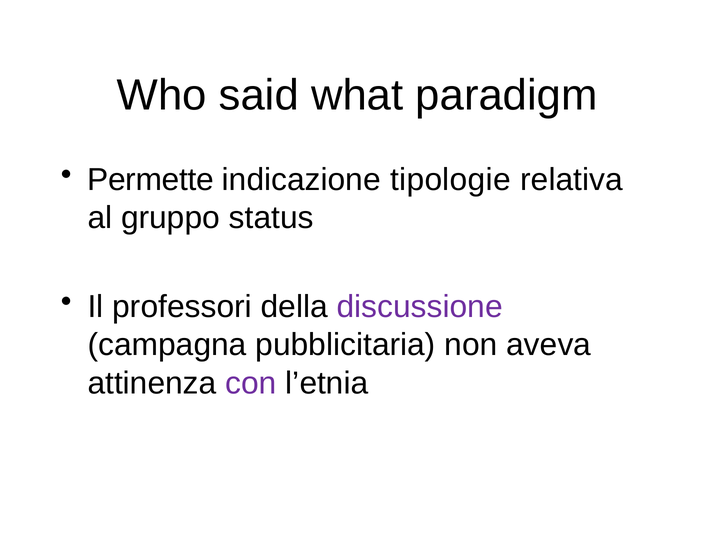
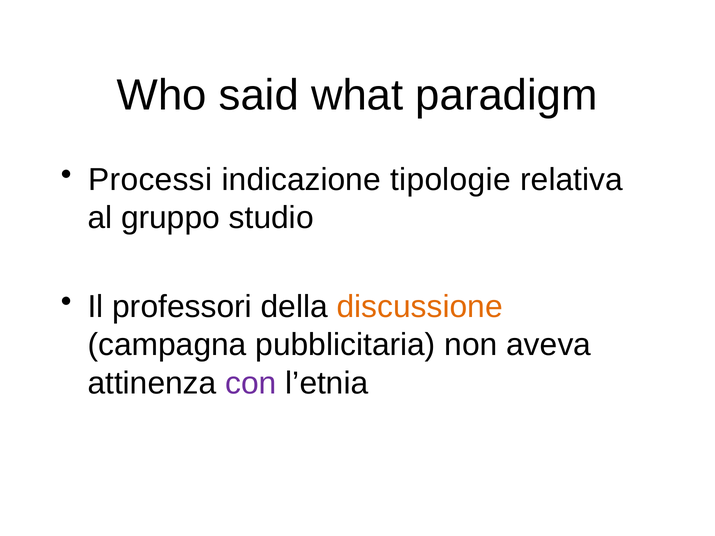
Permette: Permette -> Processi (150, 180)
status: status -> studio (271, 218)
discussione colour: purple -> orange (420, 307)
